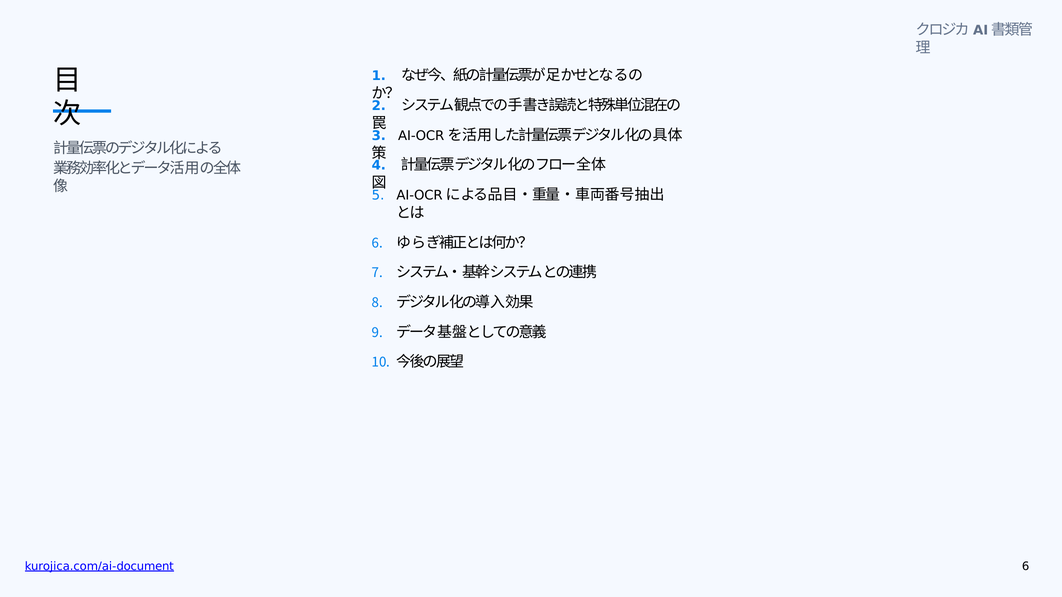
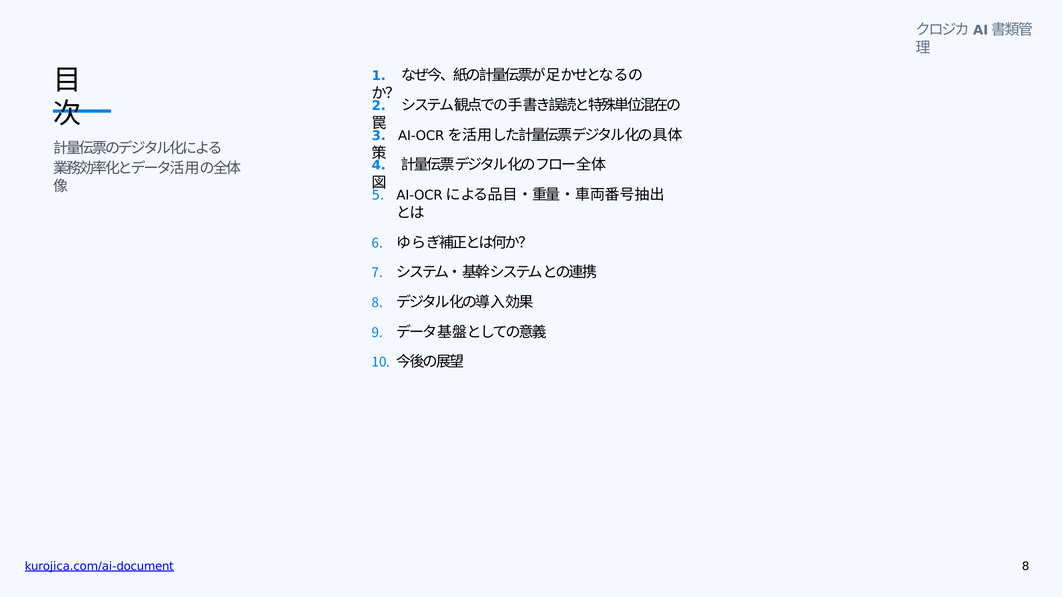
kurojica.com/ai-document 6: 6 -> 8 (1026, 567)
